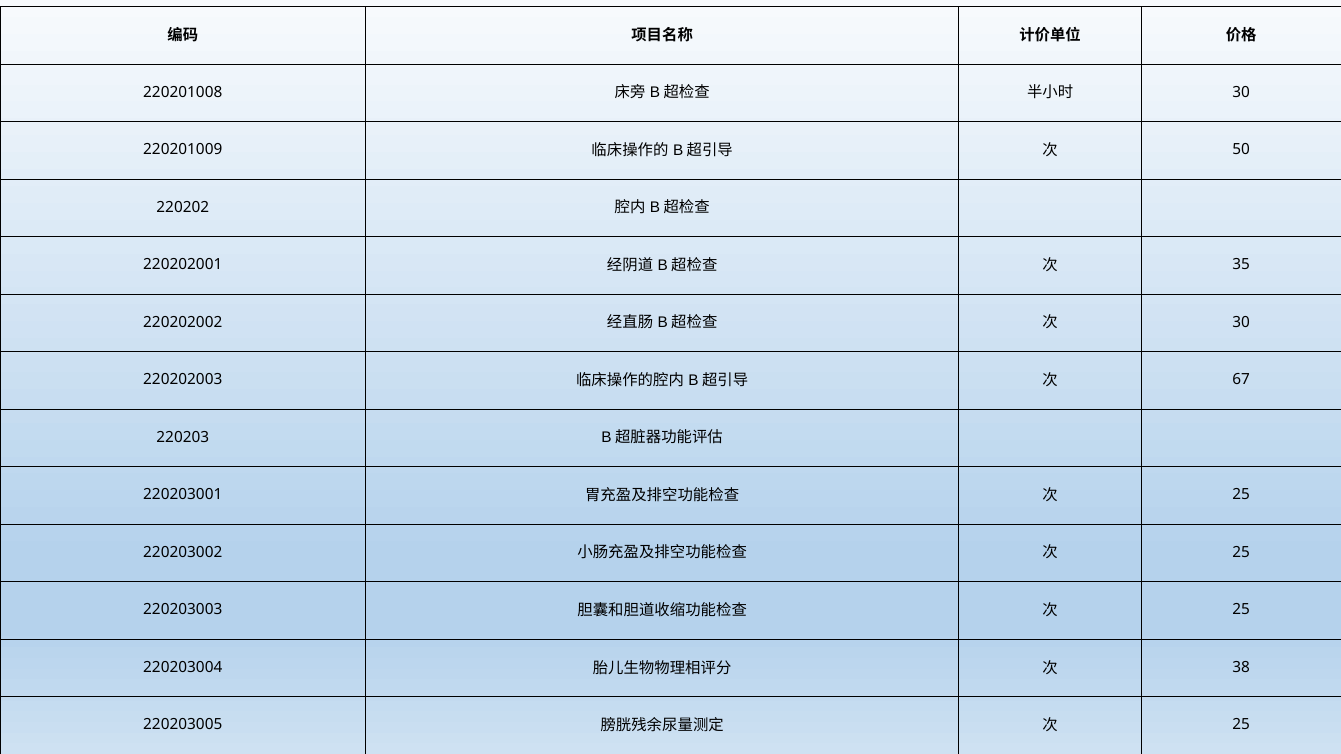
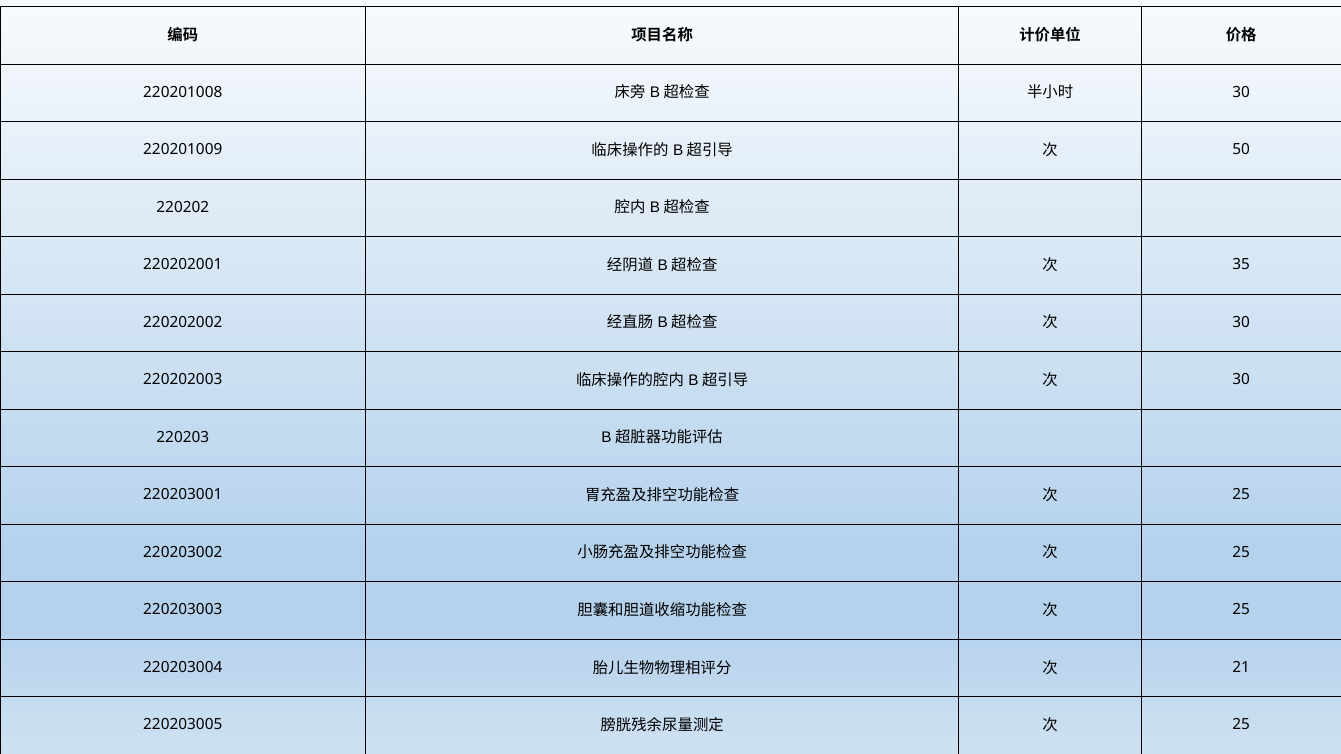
67: 67 -> 30 (1241, 380)
38: 38 -> 21 (1241, 667)
